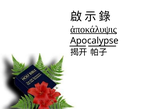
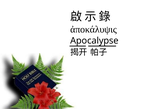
ἀποκάλυψις underline: present -> none (94, 29)
